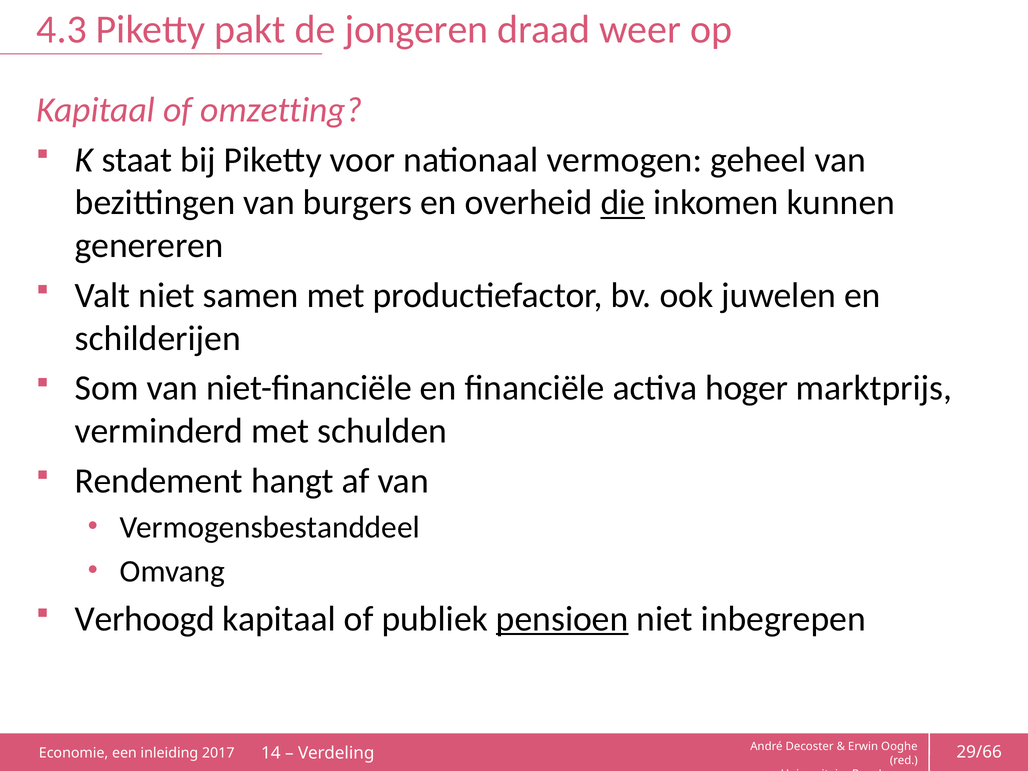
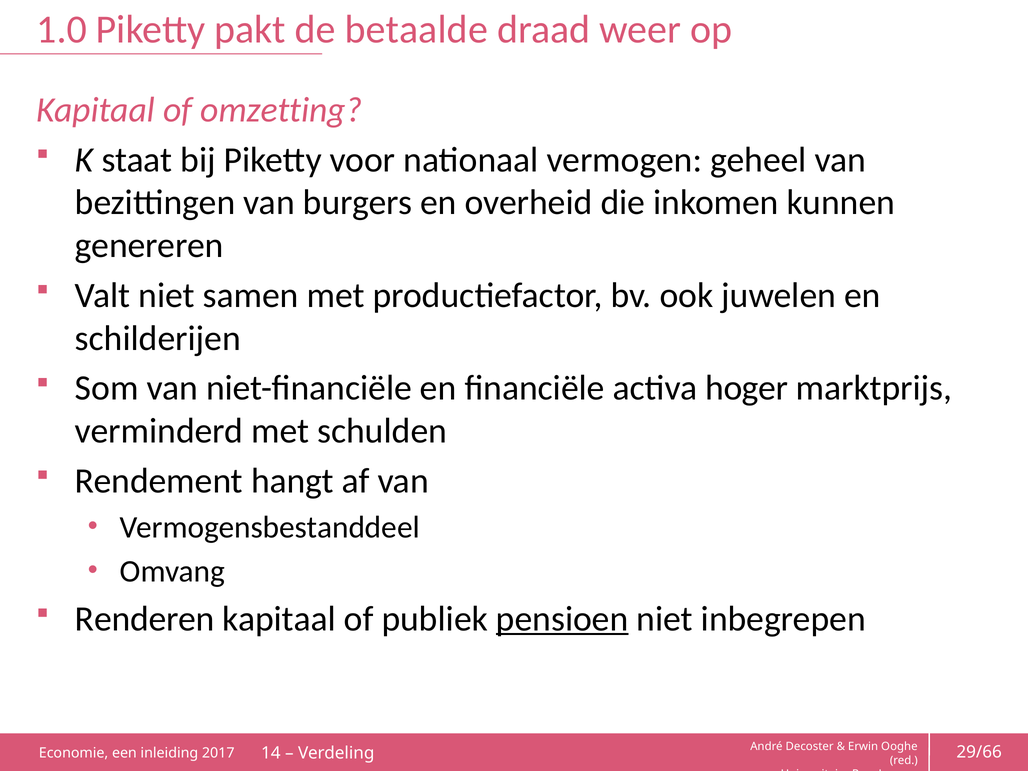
4.3: 4.3 -> 1.0 (62, 30)
jongeren: jongeren -> betaalde (416, 30)
die underline: present -> none (623, 203)
Verhoogd: Verhoogd -> Renderen (145, 619)
